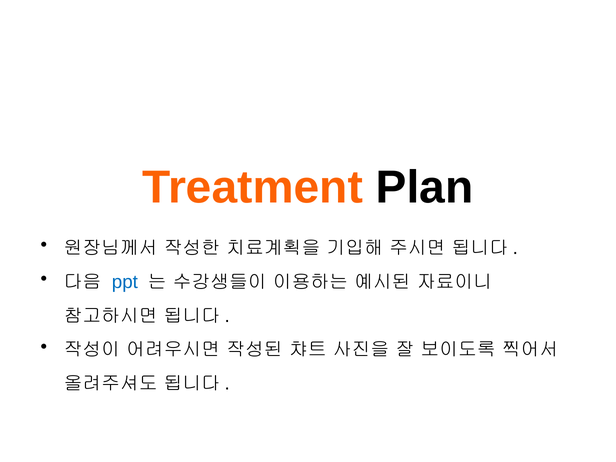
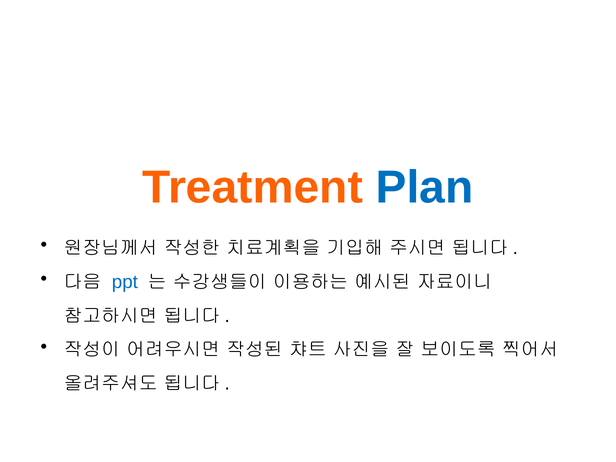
Plan colour: black -> blue (425, 187)
